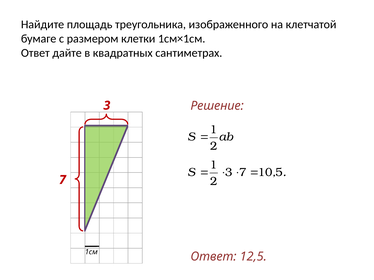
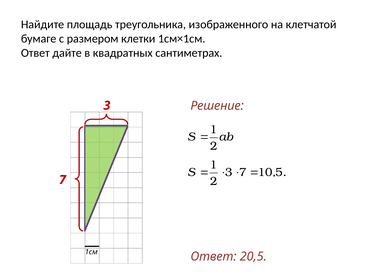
12,5: 12,5 -> 20,5 (253, 257)
